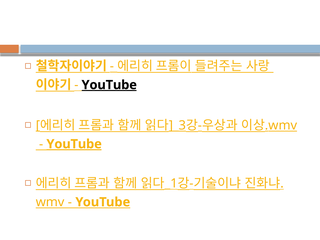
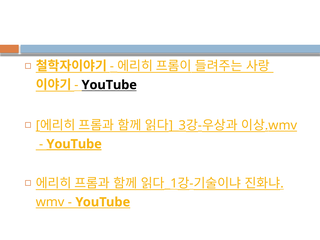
YouTube underline: present -> none (109, 85)
